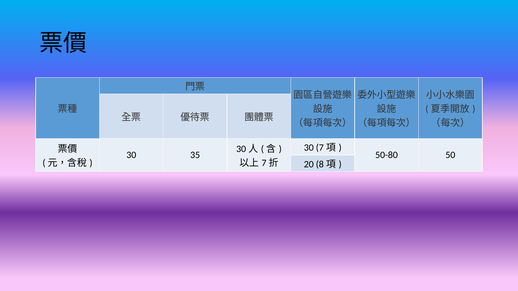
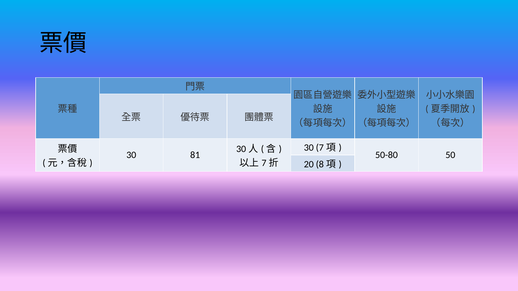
35: 35 -> 81 (195, 155)
